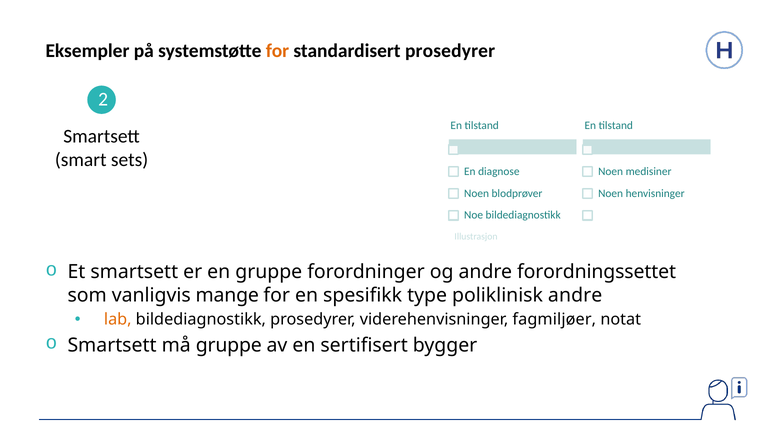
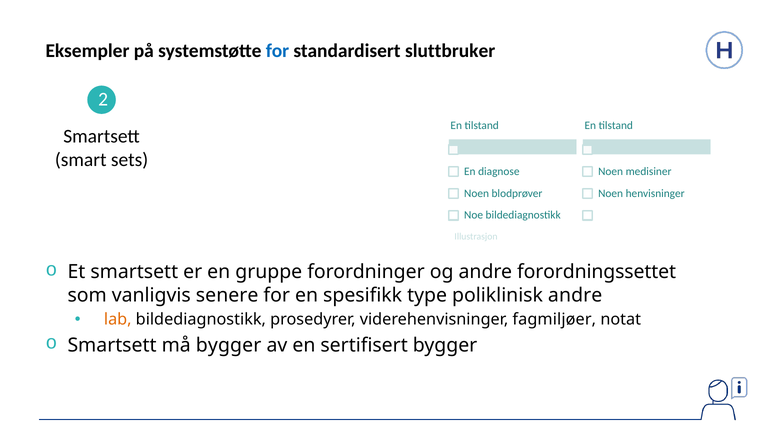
for colour: orange -> blue (277, 51)
standardisert prosedyrer: prosedyrer -> sluttbruker (450, 51)
mange: mange -> senere (227, 295)
må gruppe: gruppe -> bygger (229, 345)
